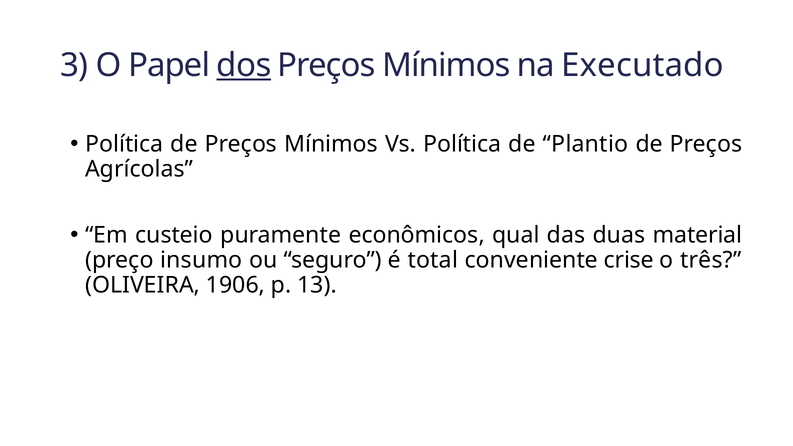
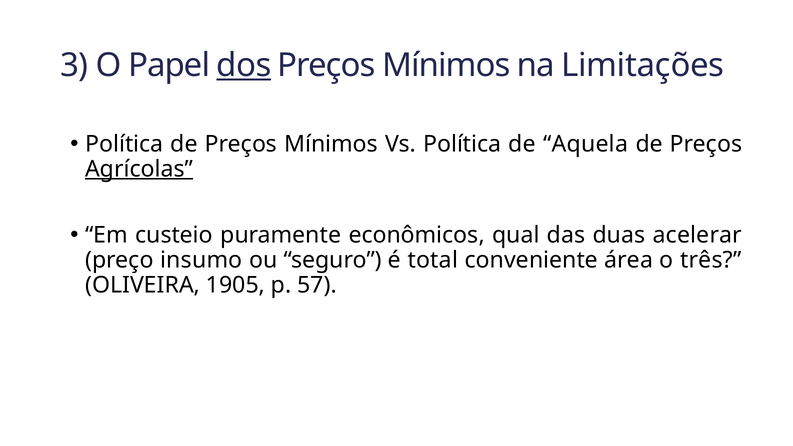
Executado: Executado -> Limitações (643, 65)
Plantio: Plantio -> Aquela (586, 144)
Agrícolas underline: none -> present (139, 169)
material: material -> acelerar (697, 235)
crise: crise -> área (629, 260)
1906: 1906 -> 1905 (235, 285)
13: 13 -> 57 (317, 285)
